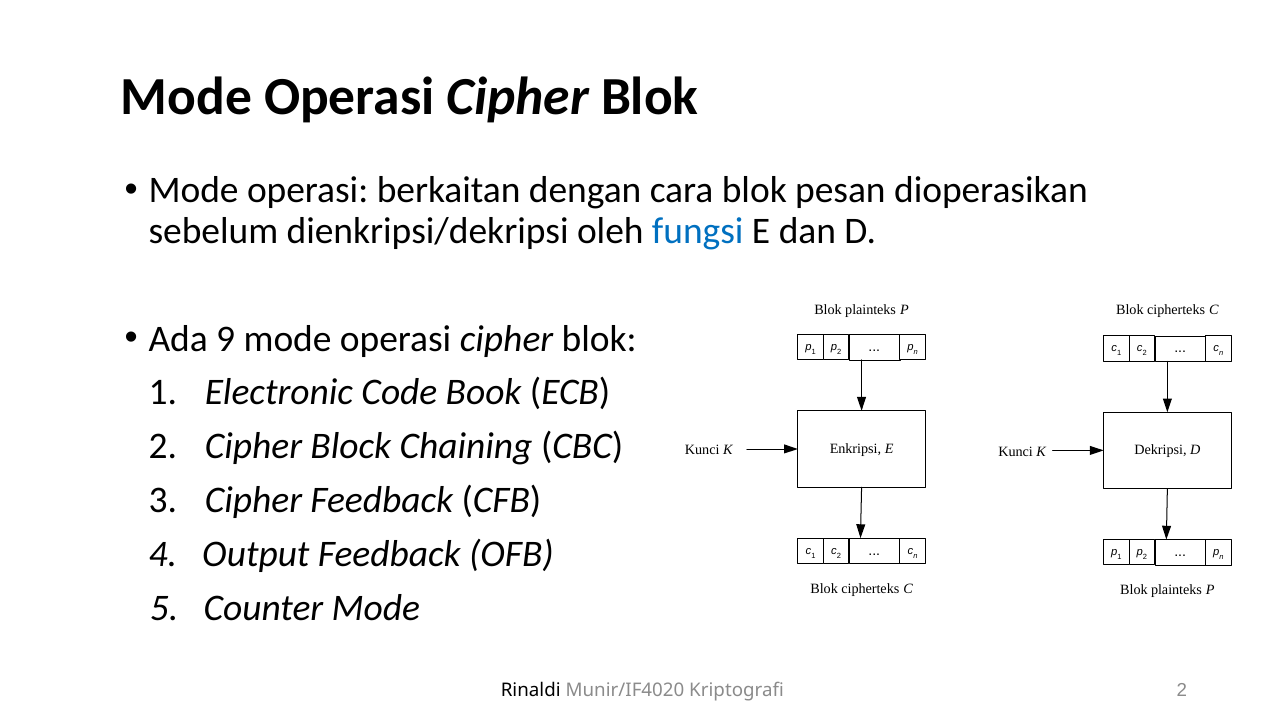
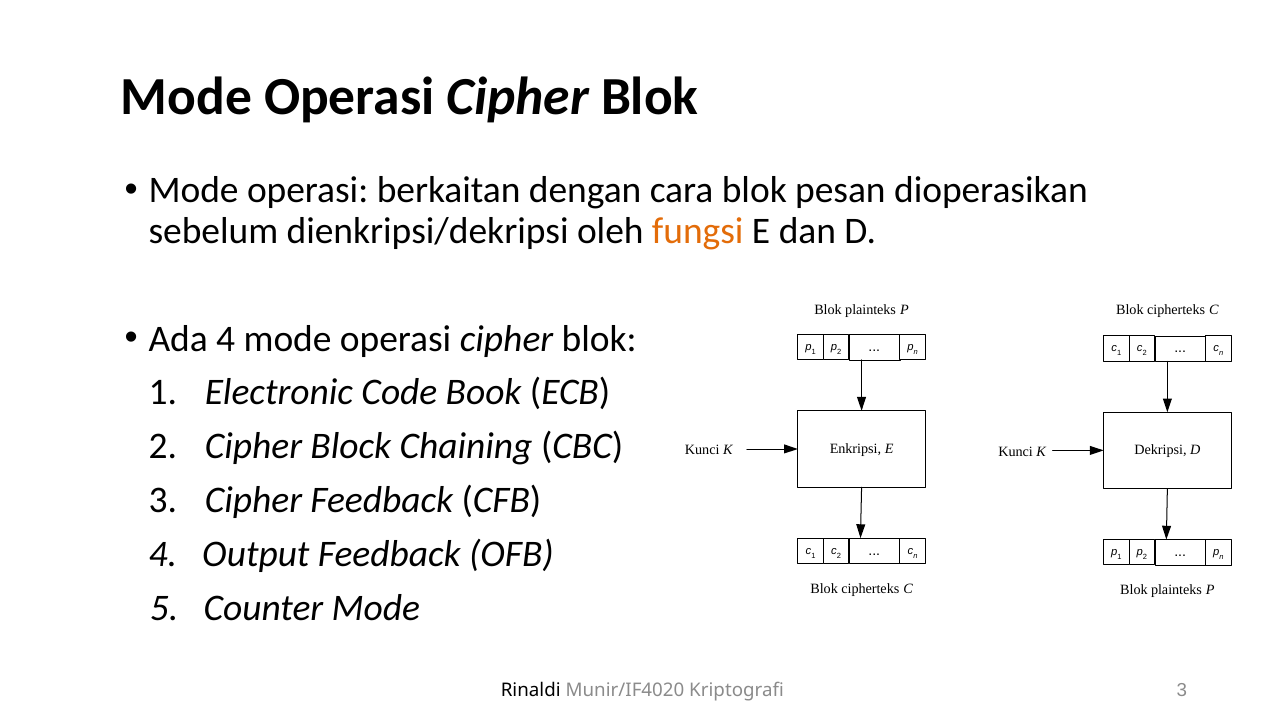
fungsi colour: blue -> orange (698, 231)
Ada 9: 9 -> 4 (226, 339)
Kriptografi 2: 2 -> 3 (1182, 690)
